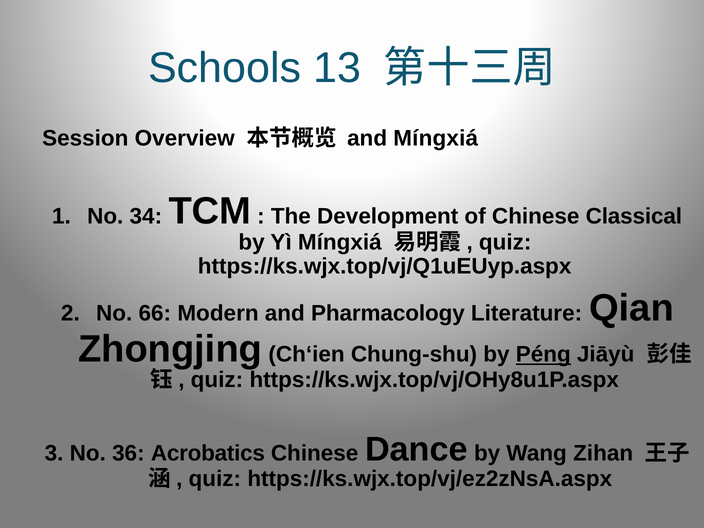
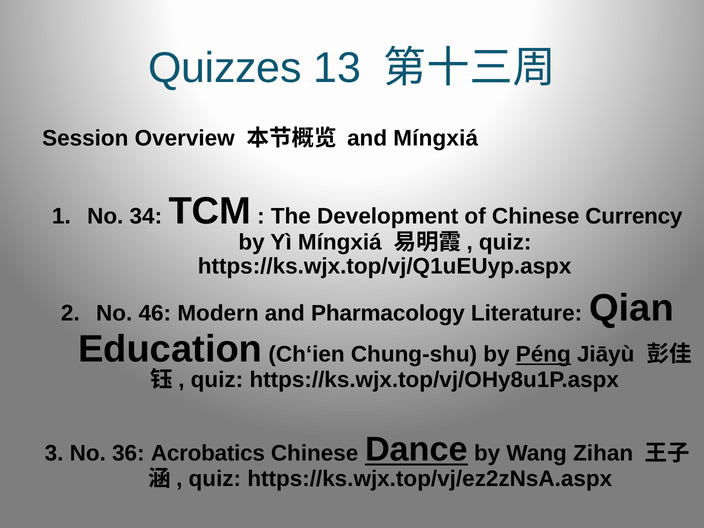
Schools: Schools -> Quizzes (225, 68)
Classical: Classical -> Currency (634, 217)
66: 66 -> 46 (155, 313)
Zhongjing: Zhongjing -> Education (170, 349)
Dance underline: none -> present (416, 450)
